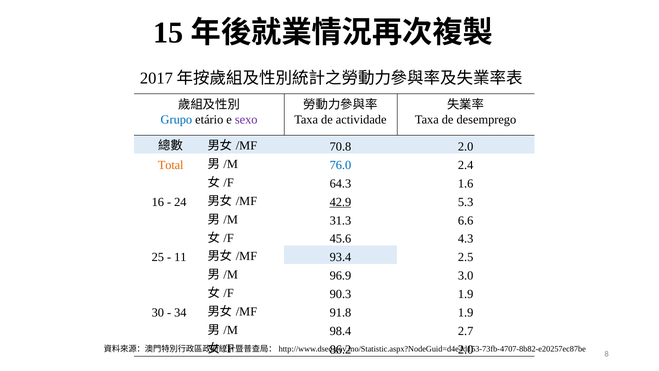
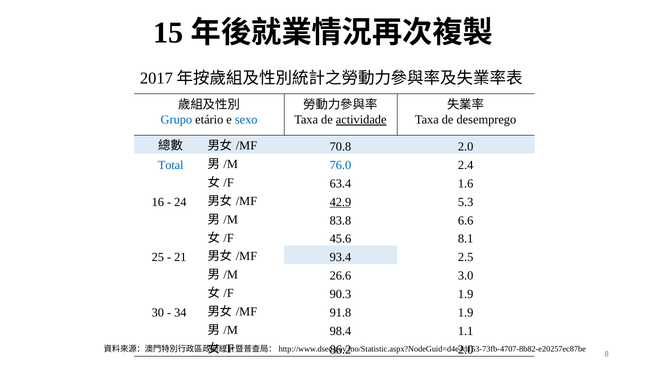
sexo colour: purple -> blue (246, 120)
actividade underline: none -> present (361, 120)
Total colour: orange -> blue (171, 165)
64.3: 64.3 -> 63.4 (340, 183)
31.3: 31.3 -> 83.8 (340, 220)
4.3: 4.3 -> 8.1 (466, 239)
11: 11 -> 21 (180, 257)
96.9: 96.9 -> 26.6 (340, 276)
2.7: 2.7 -> 1.1 (466, 331)
